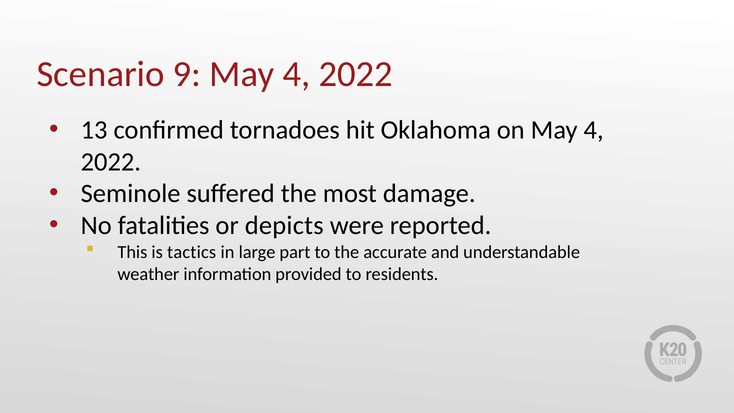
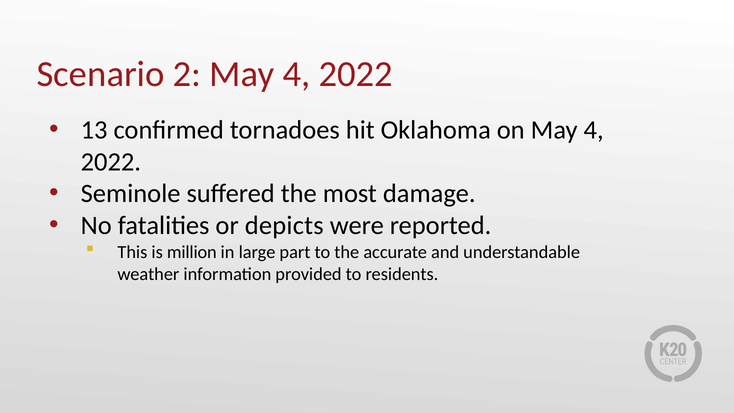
9: 9 -> 2 (187, 74)
tactics: tactics -> million (192, 252)
